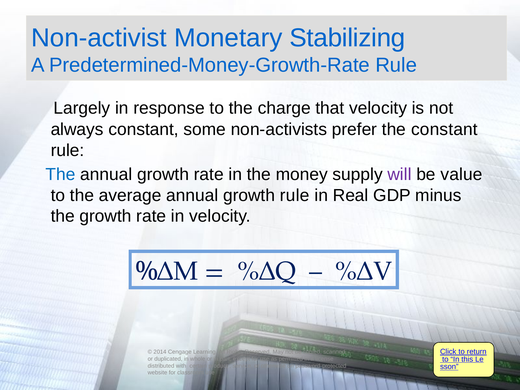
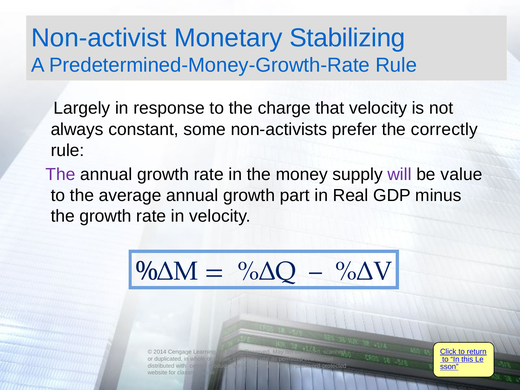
the constant: constant -> correctly (444, 129)
The colour: blue -> purple (61, 175)
growth rule: rule -> part (295, 195)
